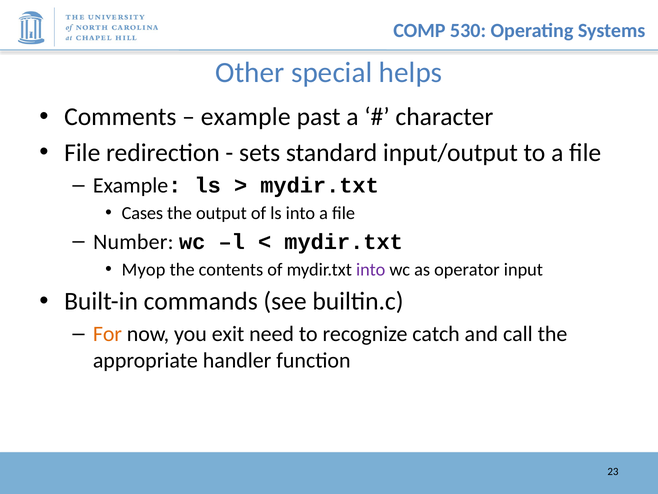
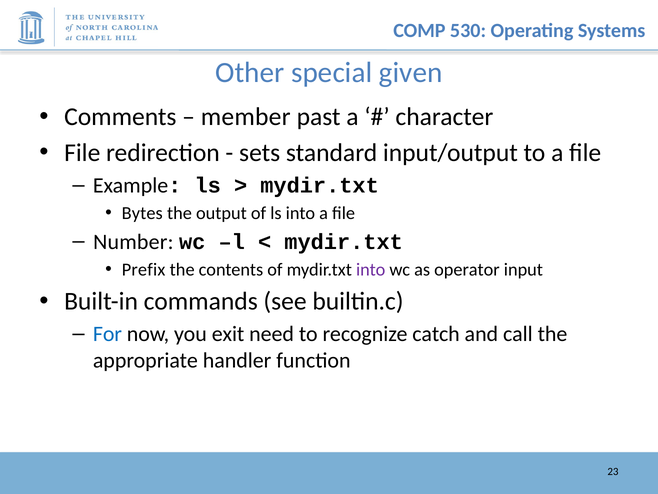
helps: helps -> given (411, 73)
example: example -> member (246, 117)
Cases: Cases -> Bytes (142, 213)
Myop: Myop -> Prefix (144, 269)
For colour: orange -> blue (107, 334)
